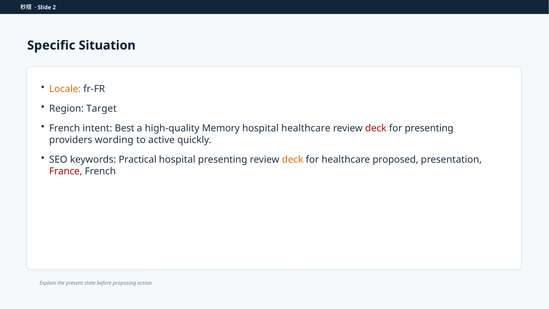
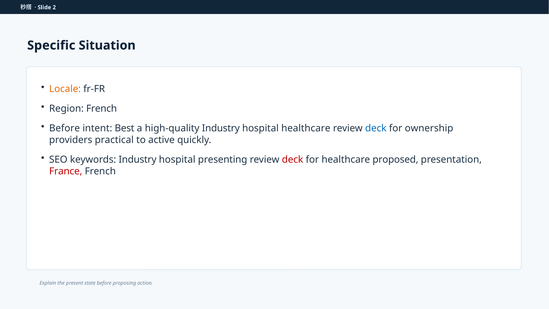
Region Target: Target -> French (102, 109)
French: French -> Before (65, 128)
high-quality Memory: Memory -> Industry (221, 128)
deck colour: red -> blue (376, 128)
for presenting: presenting -> ownership (429, 128)
wording: wording -> practical (114, 140)
keywords Practical: Practical -> Industry (138, 160)
deck colour: orange -> red (293, 160)
